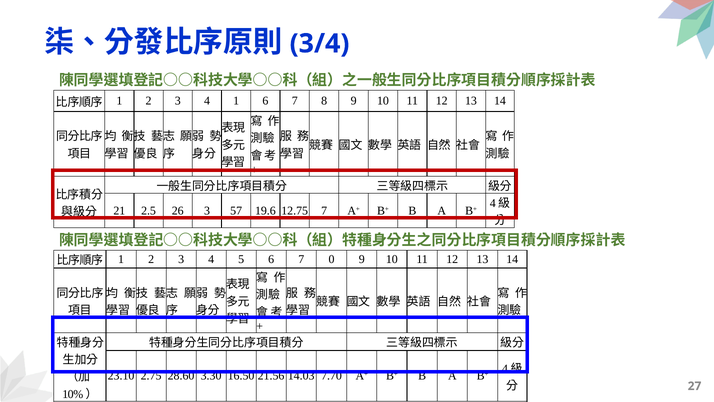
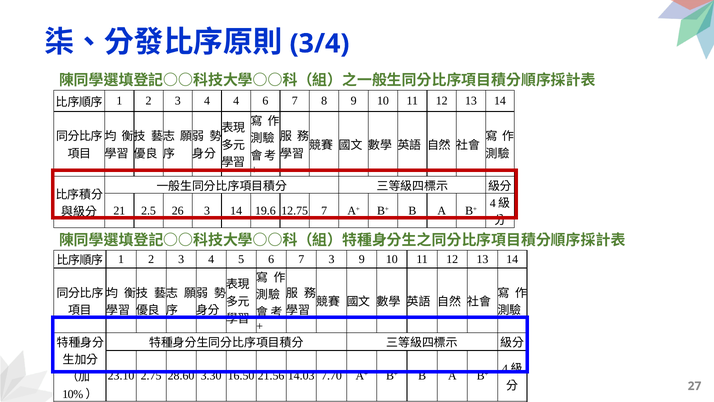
4 1: 1 -> 4 (236, 101)
3 57: 57 -> 14 (236, 210)
7 0: 0 -> 3 (332, 259)
